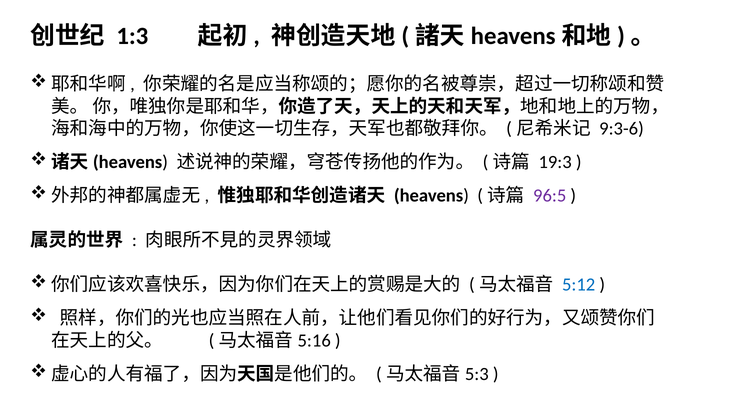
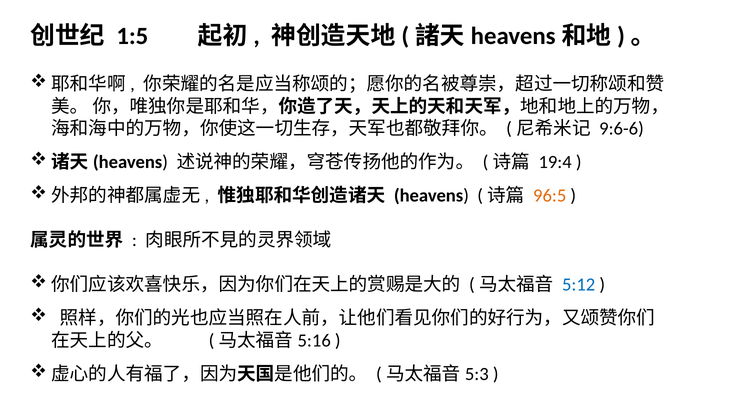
1:3: 1:3 -> 1:5 (132, 36)
9:3-6: 9:3-6 -> 9:6-6 (622, 129)
19:3: 19:3 -> 19:4 (555, 162)
96:5 colour: purple -> orange (550, 196)
